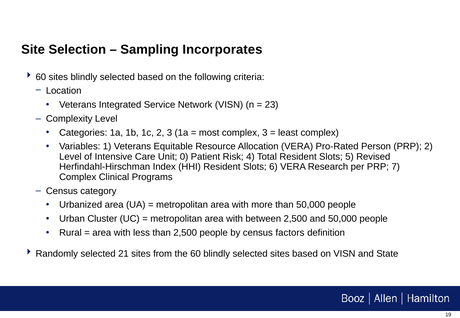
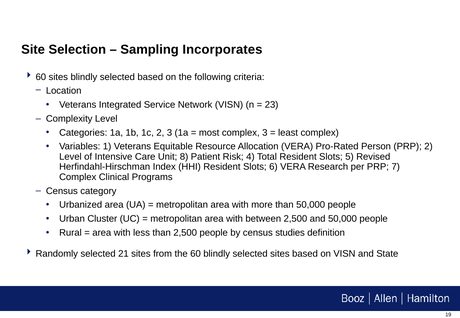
0: 0 -> 8 (184, 157)
factors: factors -> studies (290, 233)
